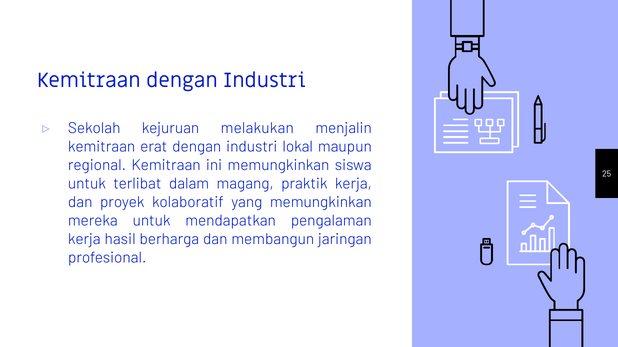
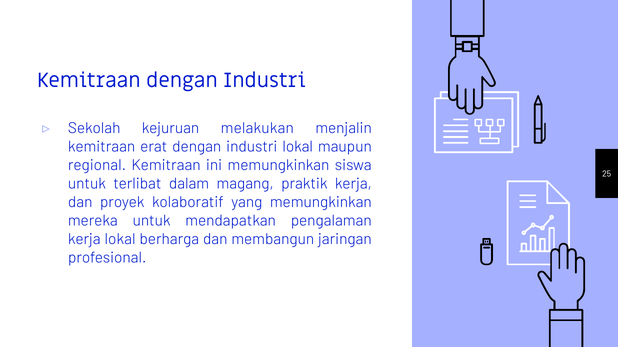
kerja hasil: hasil -> lokal (120, 240)
